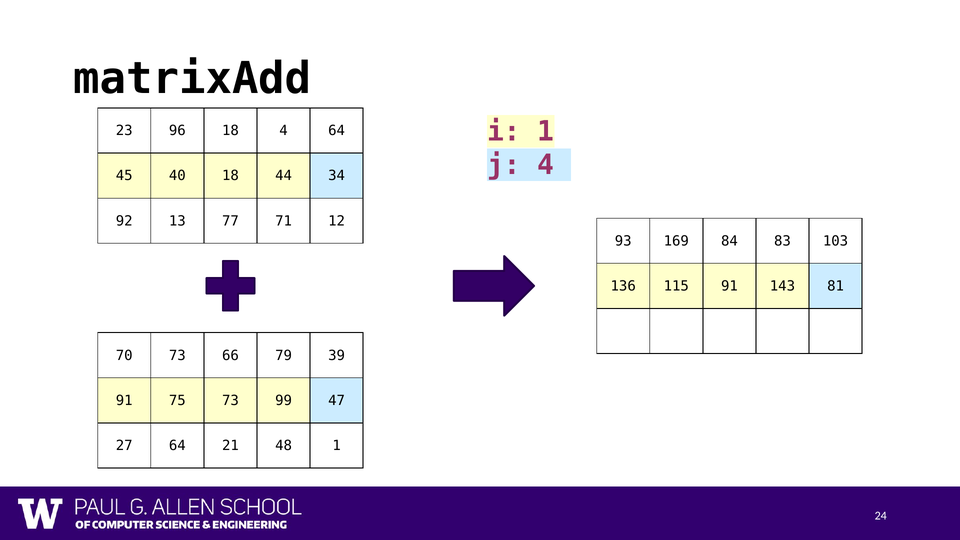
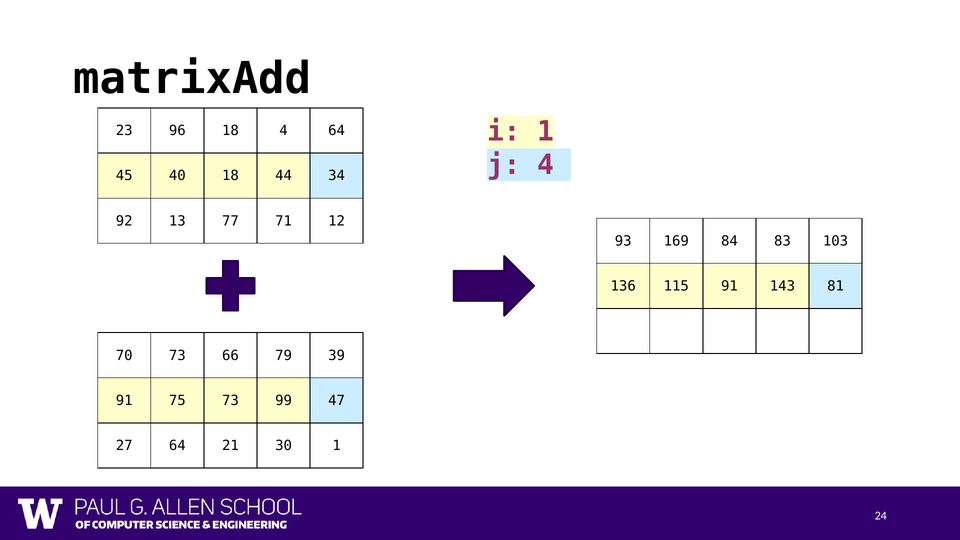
48: 48 -> 30 (284, 446)
